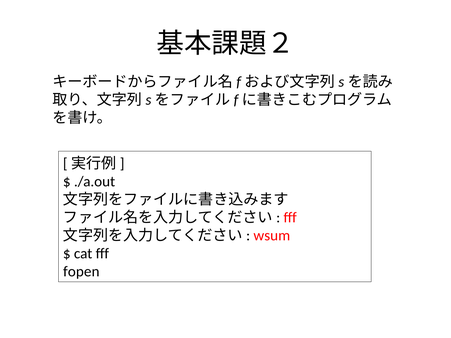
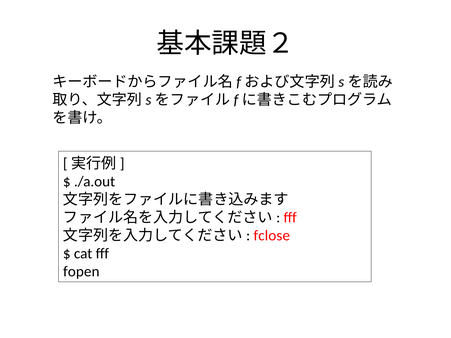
wsum: wsum -> fclose (272, 236)
